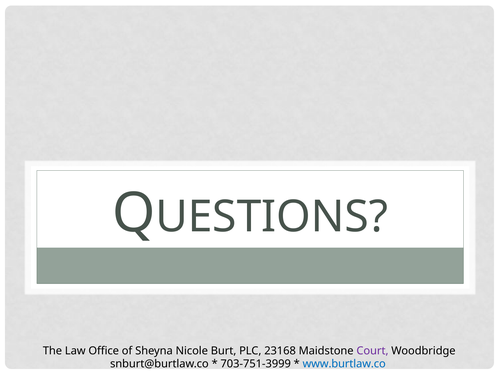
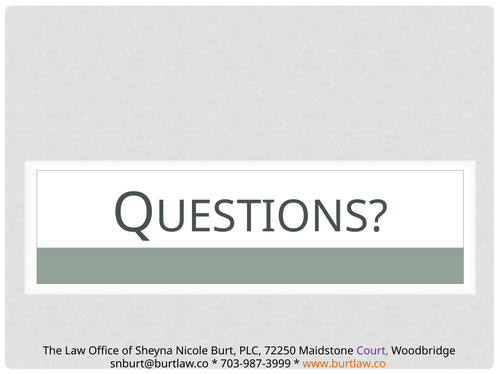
23168: 23168 -> 72250 (280, 351)
703-751-3999: 703-751-3999 -> 703-987-3999 (256, 364)
www.burtlaw.co colour: blue -> orange (344, 364)
